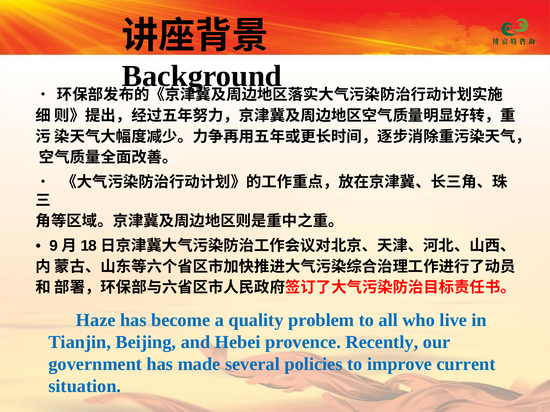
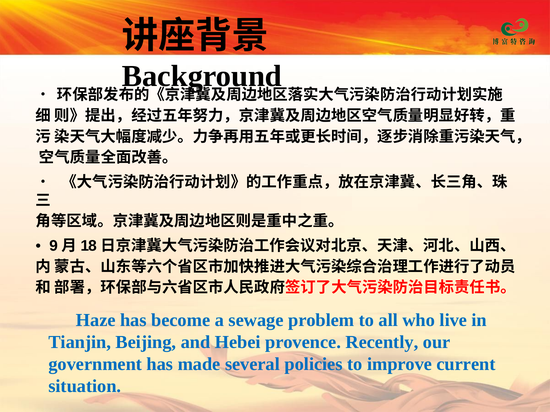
quality: quality -> sewage (256, 321)
